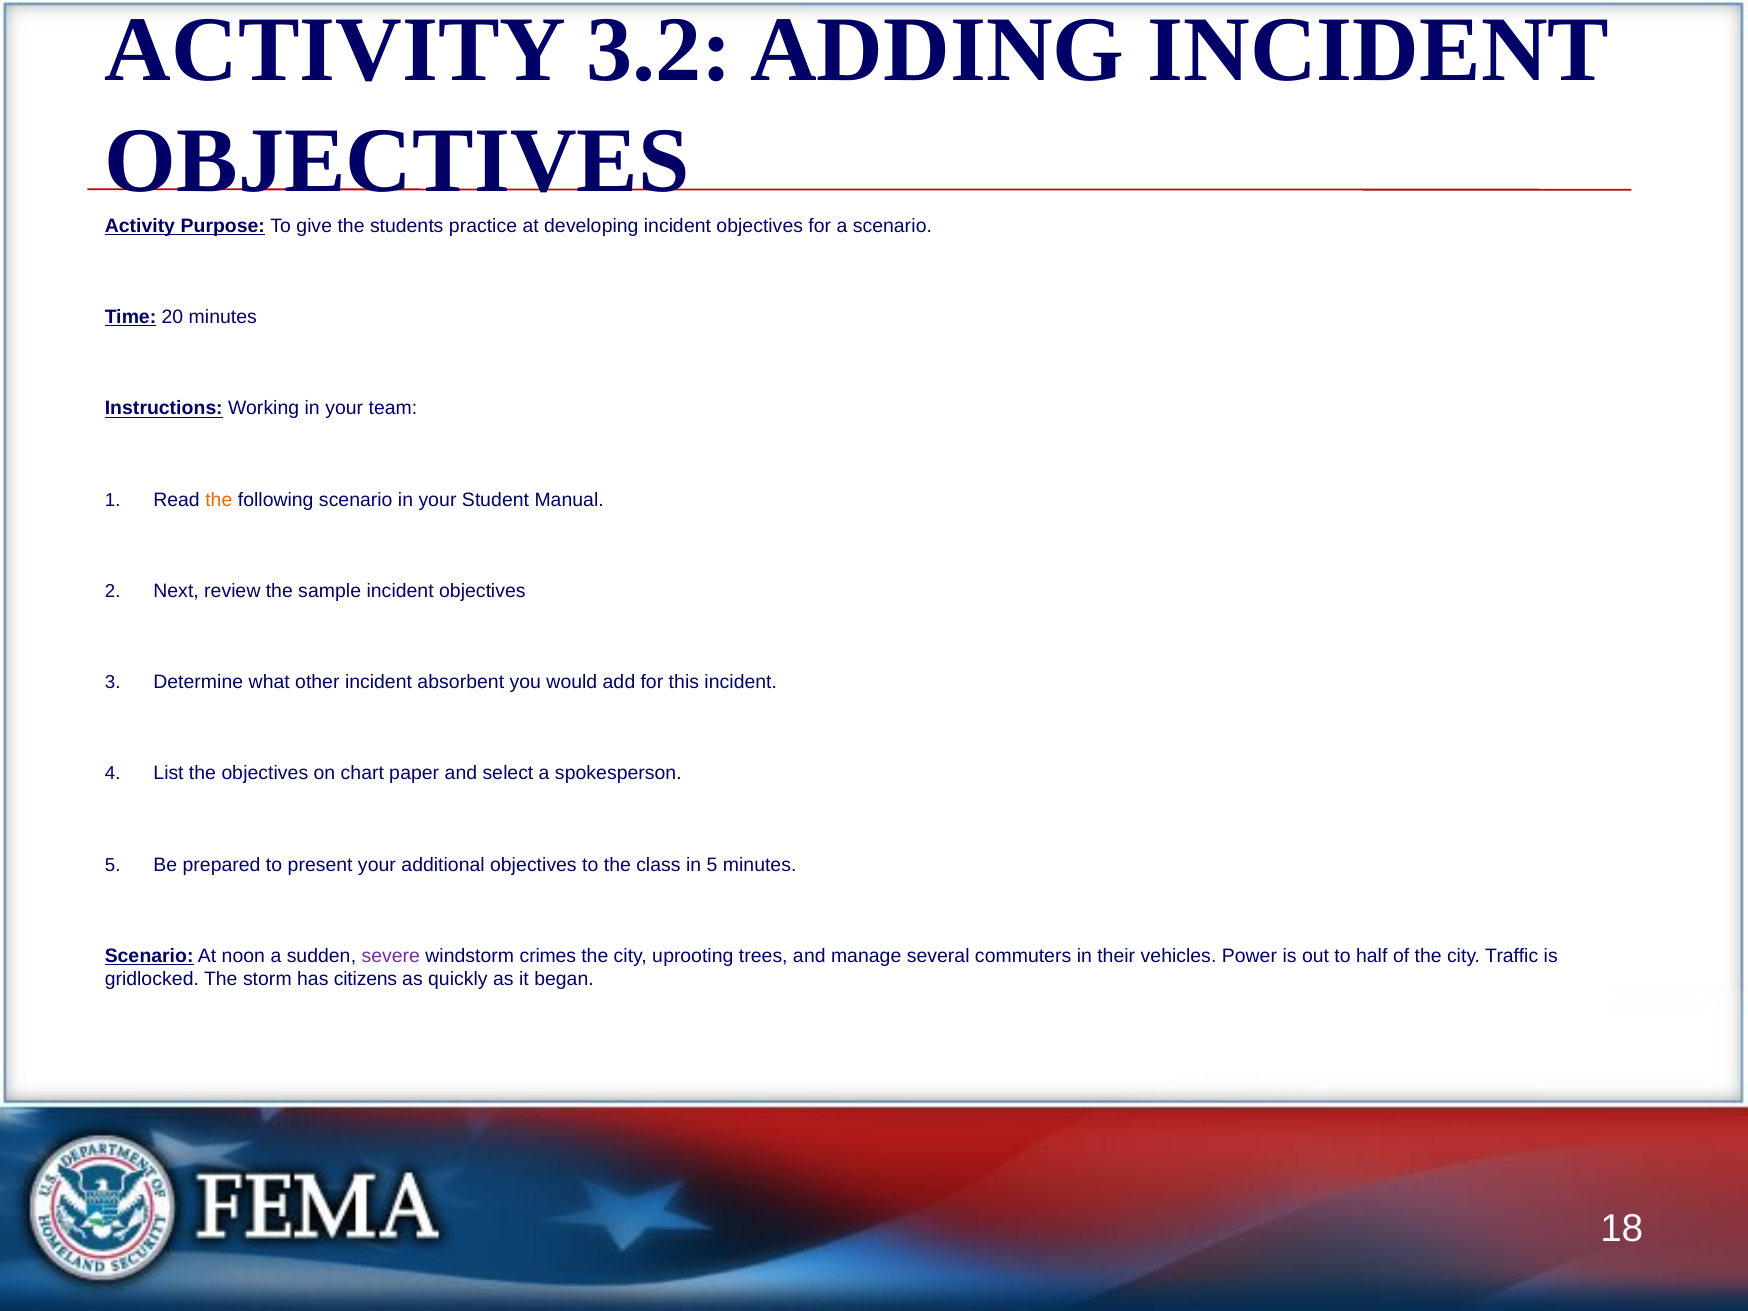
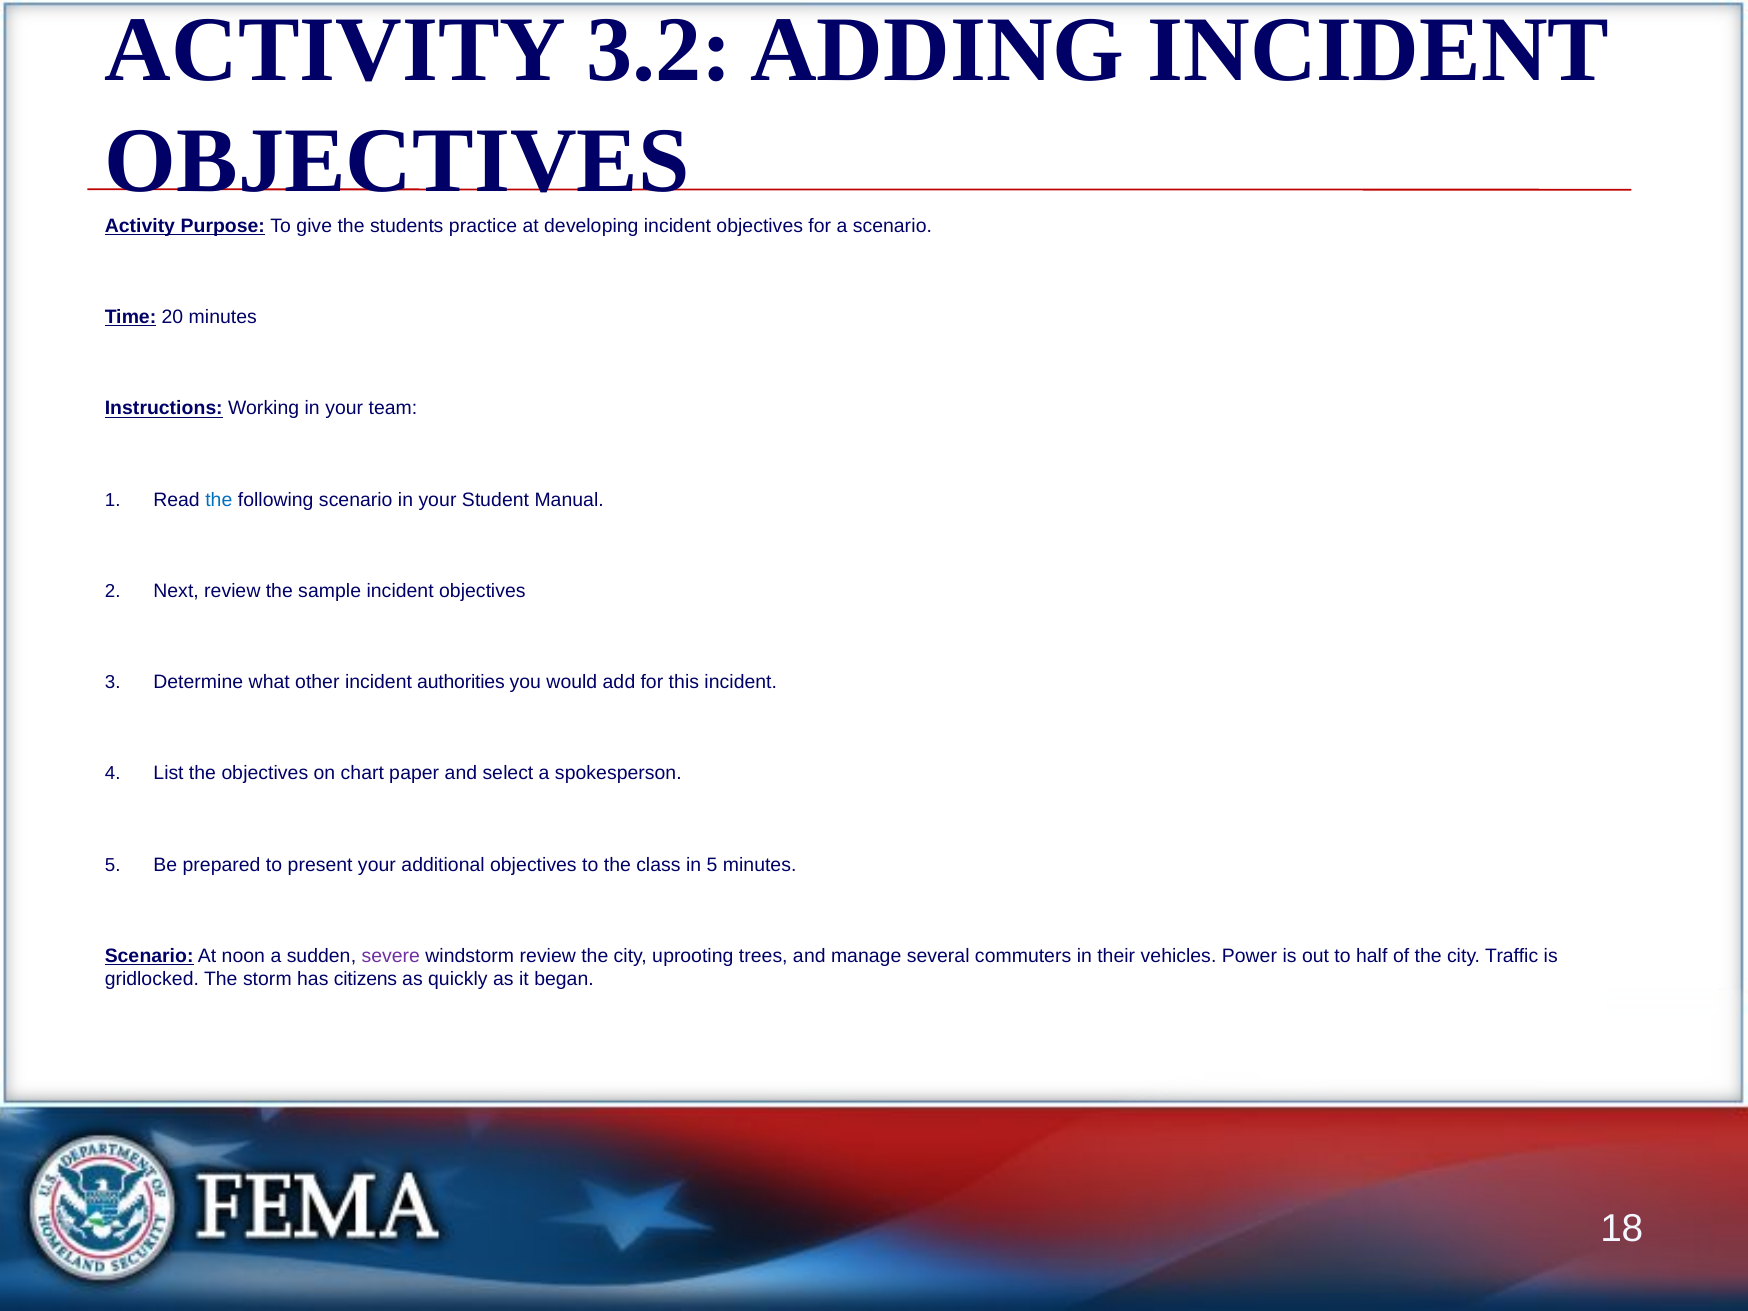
the colour: orange -> blue (219, 500)
absorbent: absorbent -> authorities (461, 682)
windstorm crimes: crimes -> review (548, 956)
